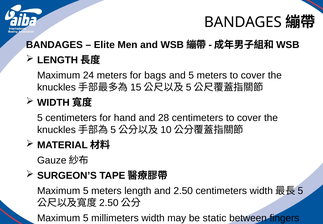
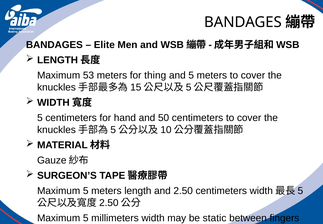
24: 24 -> 53 (88, 75)
bags: bags -> thing (155, 75)
28: 28 -> 50 (164, 118)
